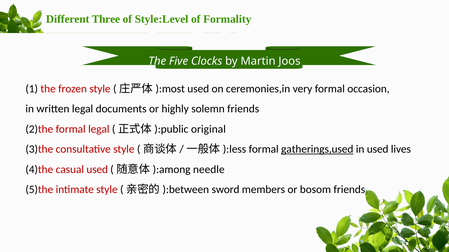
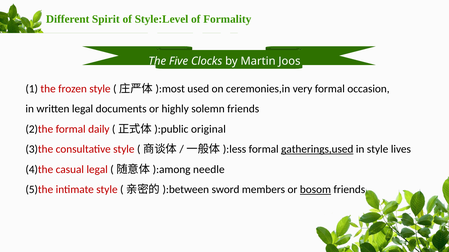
Three: Three -> Spirit (106, 19)
formal legal: legal -> daily (99, 129)
in used: used -> style (378, 150)
casual used: used -> legal (97, 170)
bosom underline: none -> present (315, 190)
